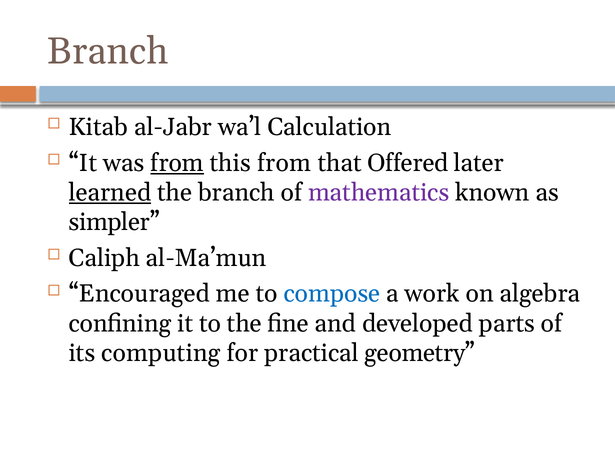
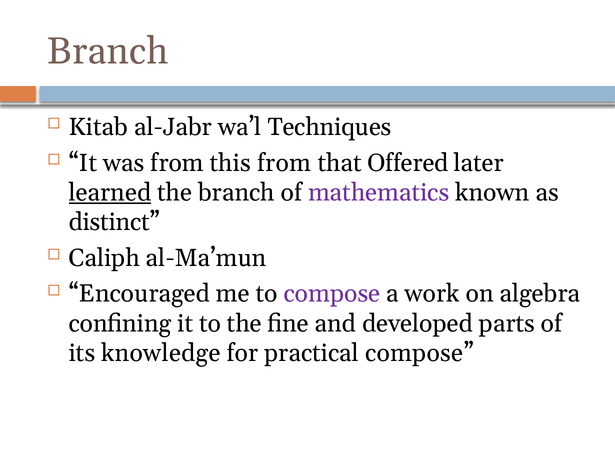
Calculation: Calculation -> Techniques (330, 127)
from underline: present -> none (177, 163)
simpler: simpler -> distinct (114, 222)
compose colour: blue -> purple (332, 294)
computing: computing -> knowledge (161, 353)
practical geometry: geometry -> compose (420, 353)
